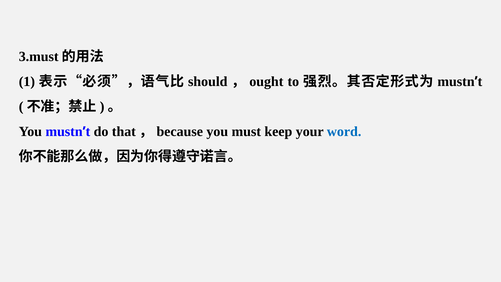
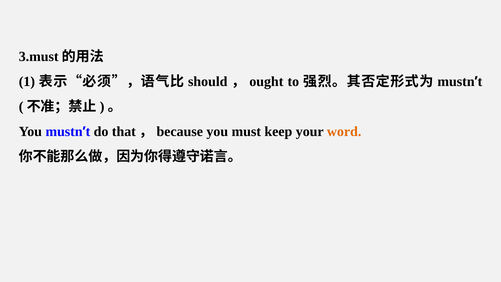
word colour: blue -> orange (344, 132)
